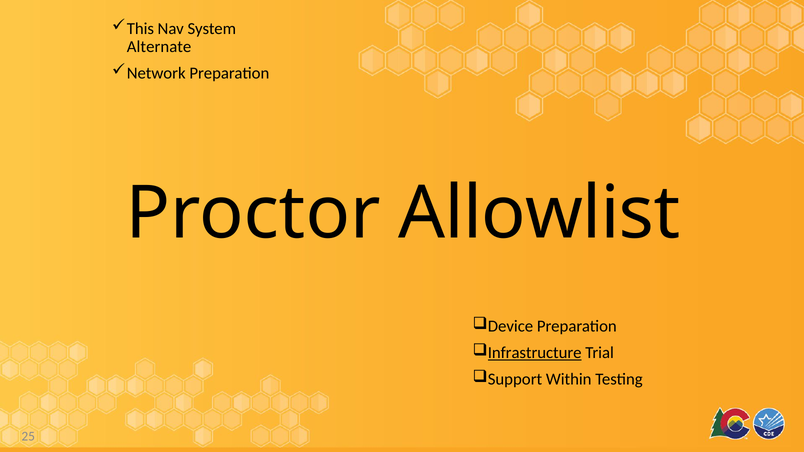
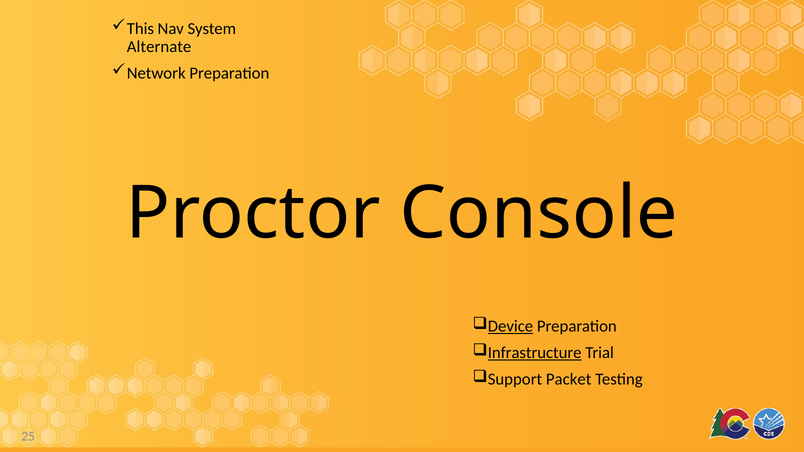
Allowlist: Allowlist -> Console (539, 214)
Device underline: none -> present (510, 327)
Within: Within -> Packet (569, 380)
